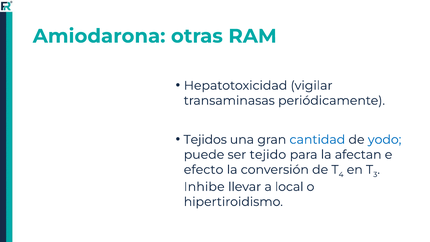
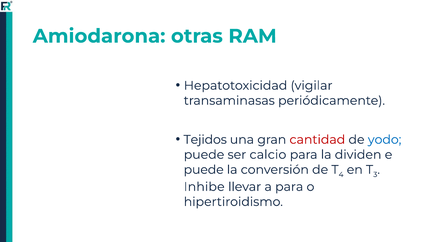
cantidad colour: blue -> red (317, 140)
tejido: tejido -> calcio (268, 155)
afectan: afectan -> dividen (358, 155)
efecto: efecto -> puede (204, 170)
a local: local -> para (289, 187)
